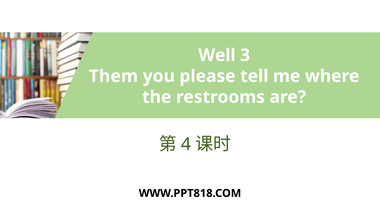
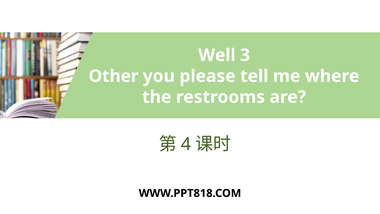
Them: Them -> Other (114, 76)
